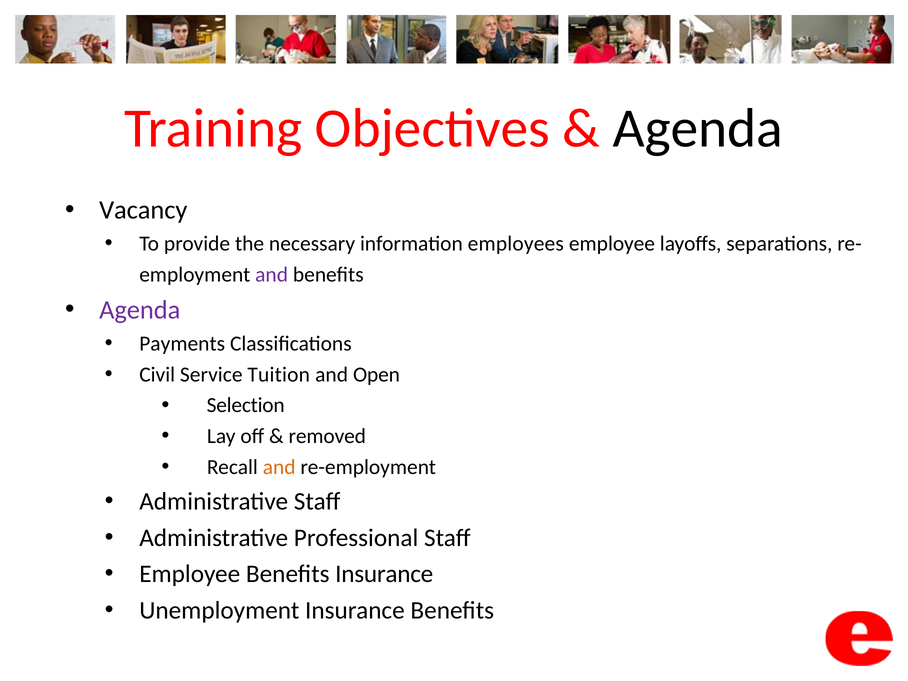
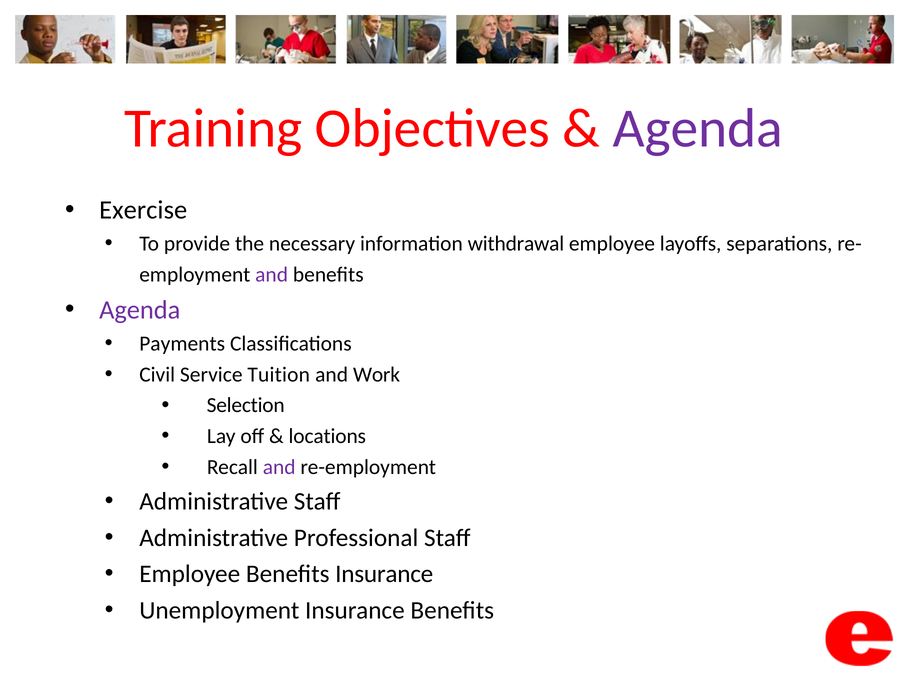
Agenda colour: black -> purple (698, 129)
Vacancy: Vacancy -> Exercise (143, 210)
employees: employees -> withdrawal (516, 244)
Open: Open -> Work (377, 375)
removed: removed -> locations (327, 436)
and colour: orange -> purple (279, 467)
